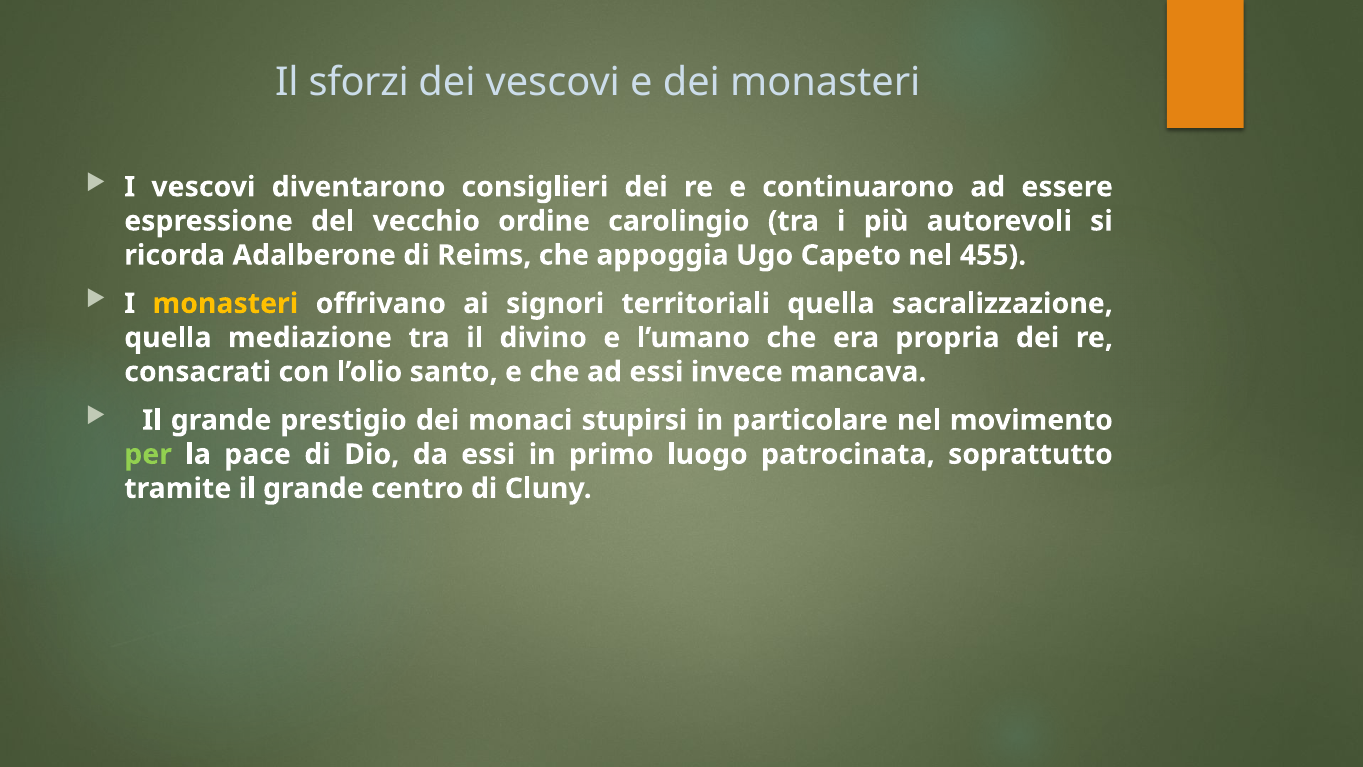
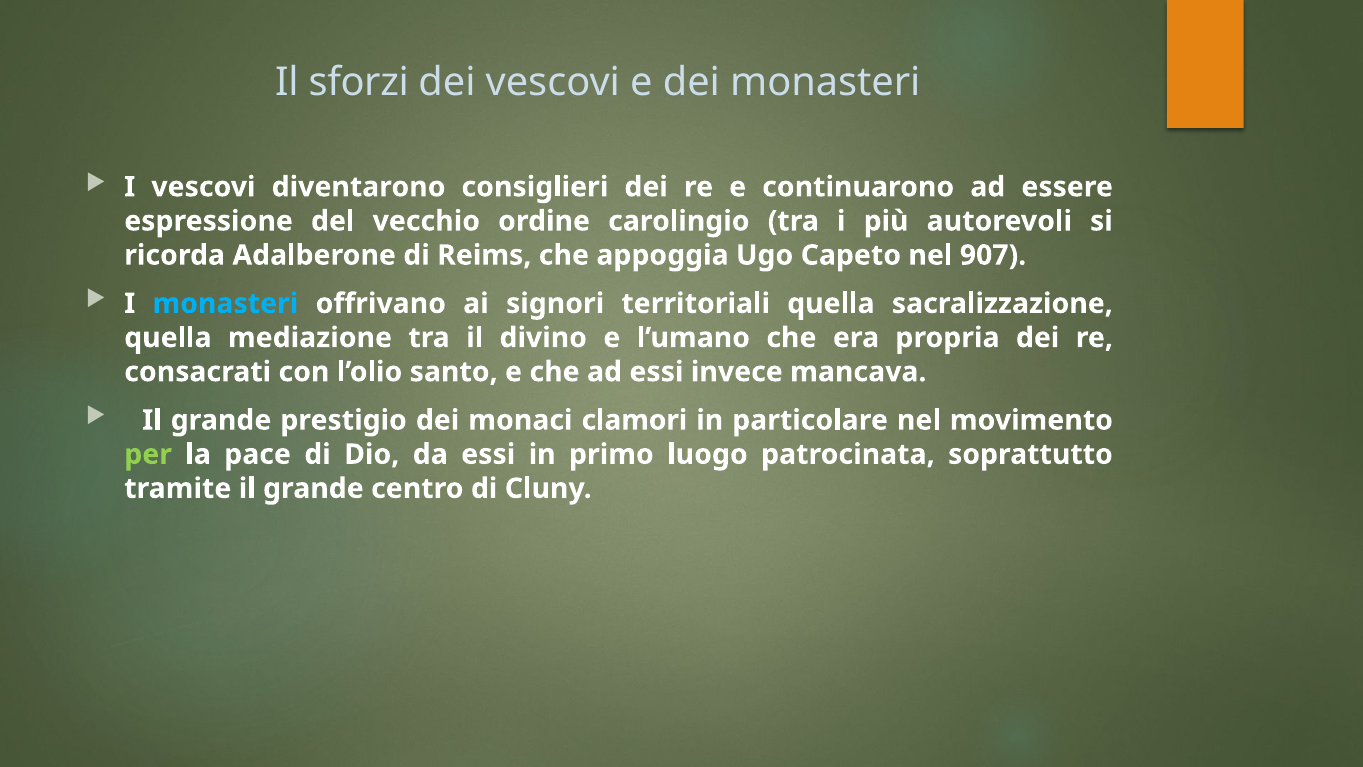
455: 455 -> 907 (993, 255)
monasteri colour: yellow -> light blue (225, 303)
stupirsi: stupirsi -> clamori (634, 420)
